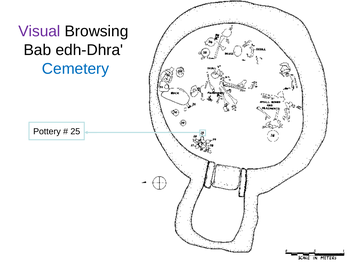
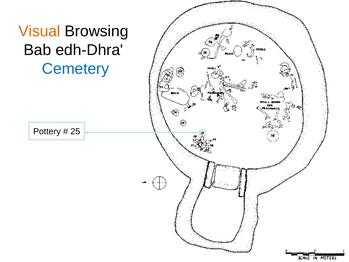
Visual colour: purple -> orange (39, 31)
